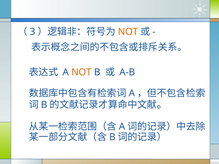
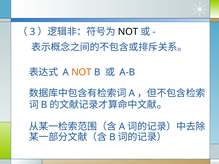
NOT colour: orange -> black (128, 32)
